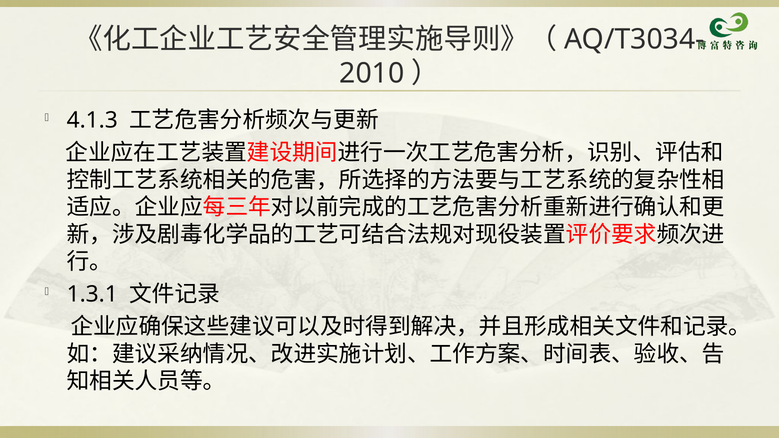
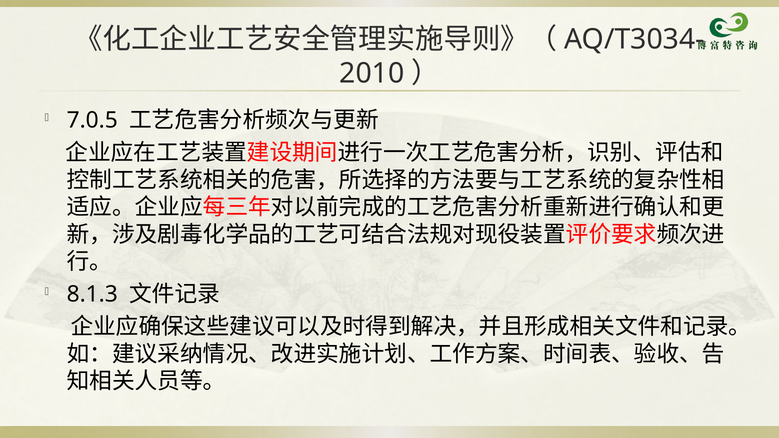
4.1.3: 4.1.3 -> 7.0.5 (92, 120)
1.3.1: 1.3.1 -> 8.1.3 (92, 294)
